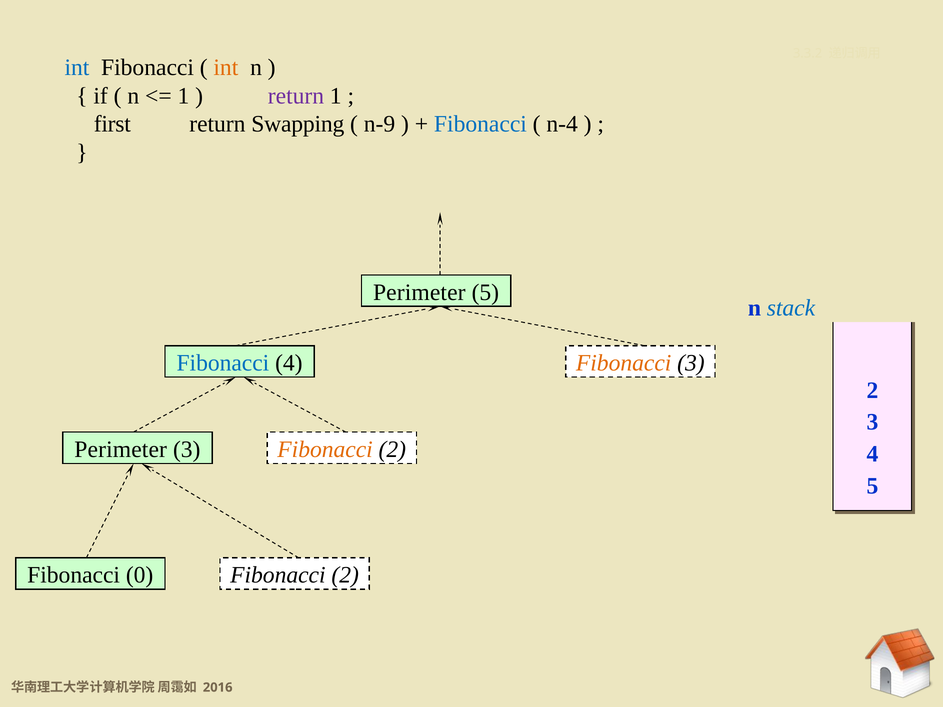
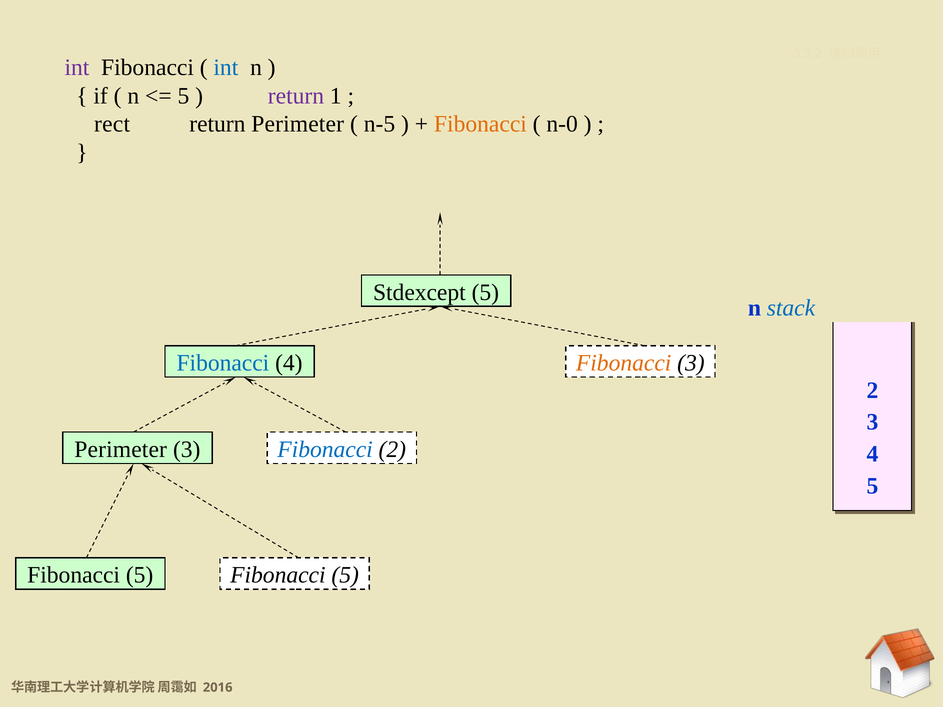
int colour: blue -> purple (77, 68)
int colour: orange -> blue (226, 68)
1: 1 -> 5 (183, 96)
first: first -> rect (112, 124)
return Swapping: Swapping -> Perimeter (298, 124)
n-9: n-9 -> n-5 (380, 124)
Fibonacci colour: blue -> orange (480, 124)
n-4: n-4 -> n-0 (562, 124)
Perimeter: Perimeter -> Stdexcept (419, 292)
Fibonacci colour: orange -> blue (325, 450)
0: 0 -> 5 (140, 575)
2: 2 -> 5 (345, 575)
